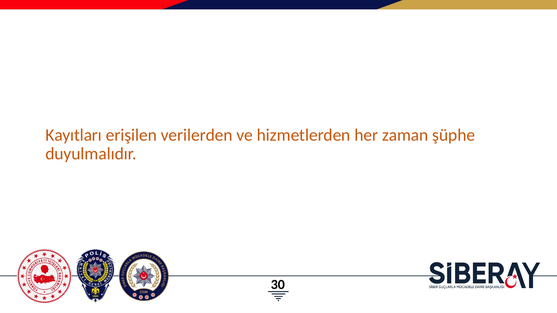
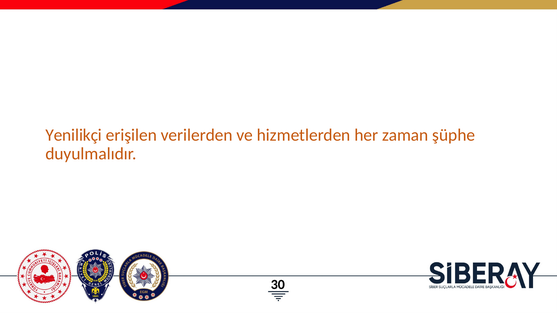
Kayıtları: Kayıtları -> Yenilikçi (74, 135)
